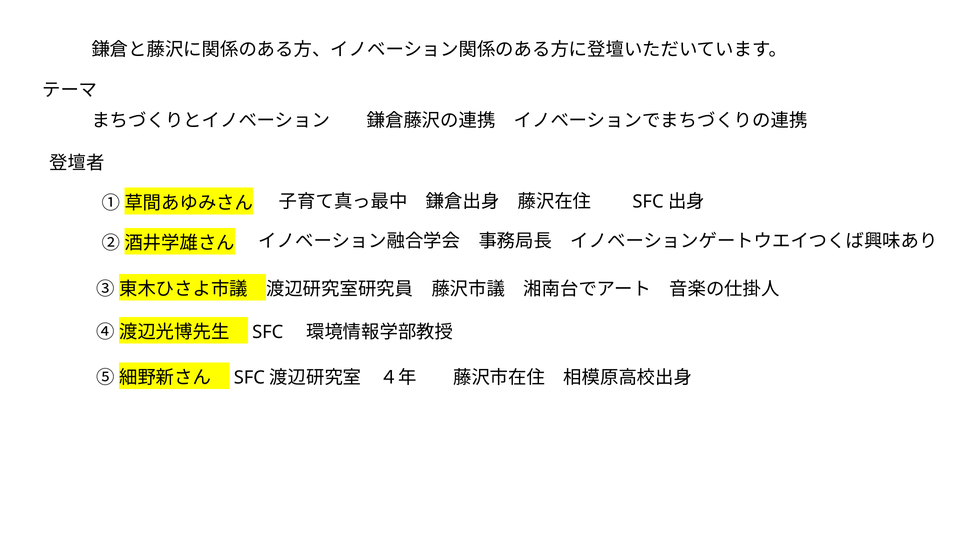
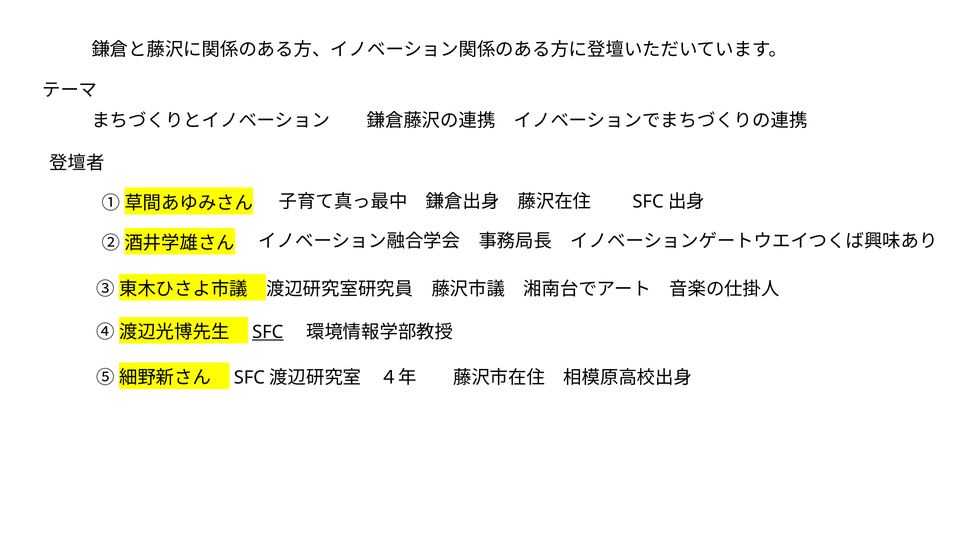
SFC underline: none -> present (268, 332)
